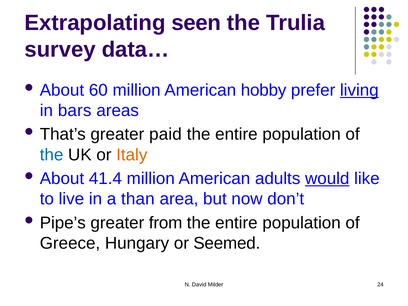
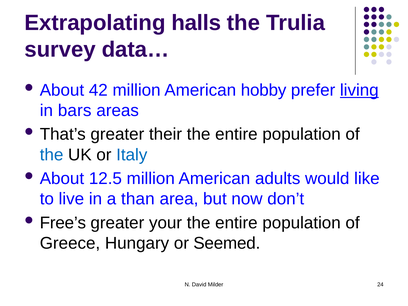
seen: seen -> halls (196, 23)
60: 60 -> 42 (98, 90)
paid: paid -> their (166, 134)
Italy colour: orange -> blue (132, 155)
41.4: 41.4 -> 12.5 (105, 179)
would underline: present -> none (327, 179)
Pipe’s: Pipe’s -> Free’s (63, 223)
from: from -> your (166, 223)
